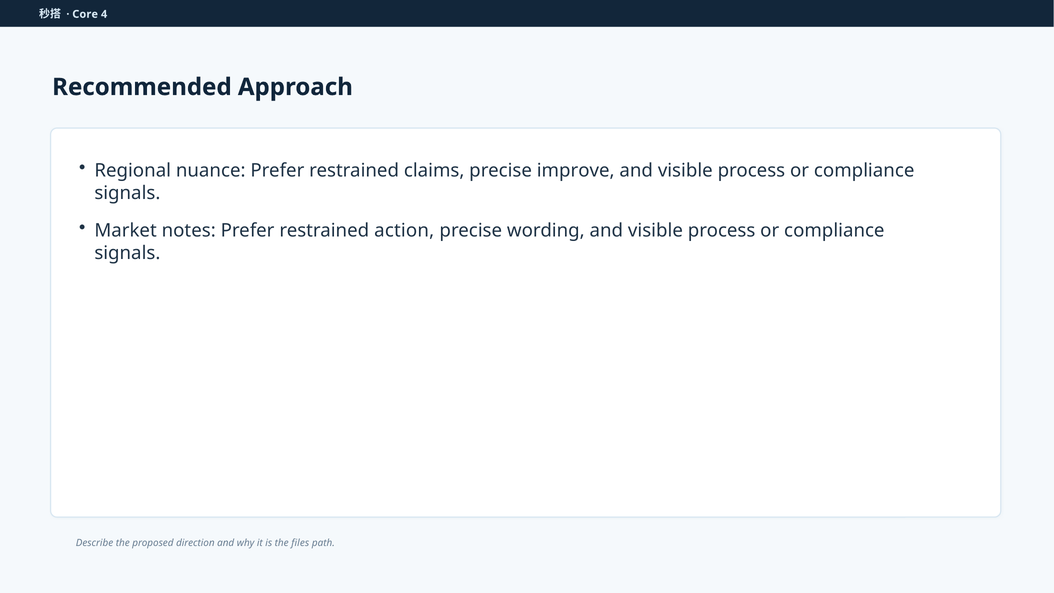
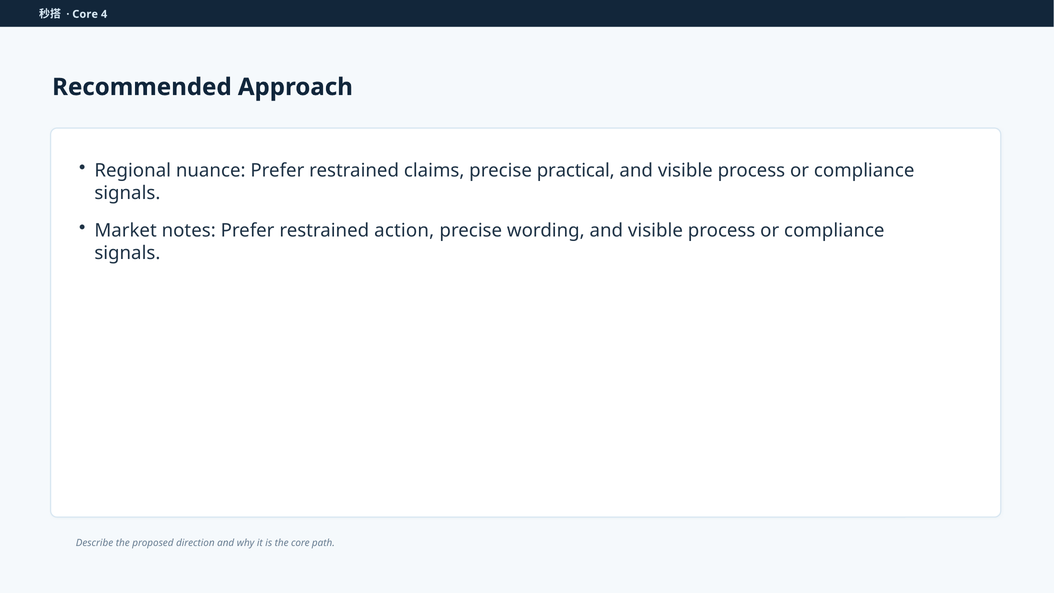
improve: improve -> practical (576, 171)
the files: files -> core (300, 543)
